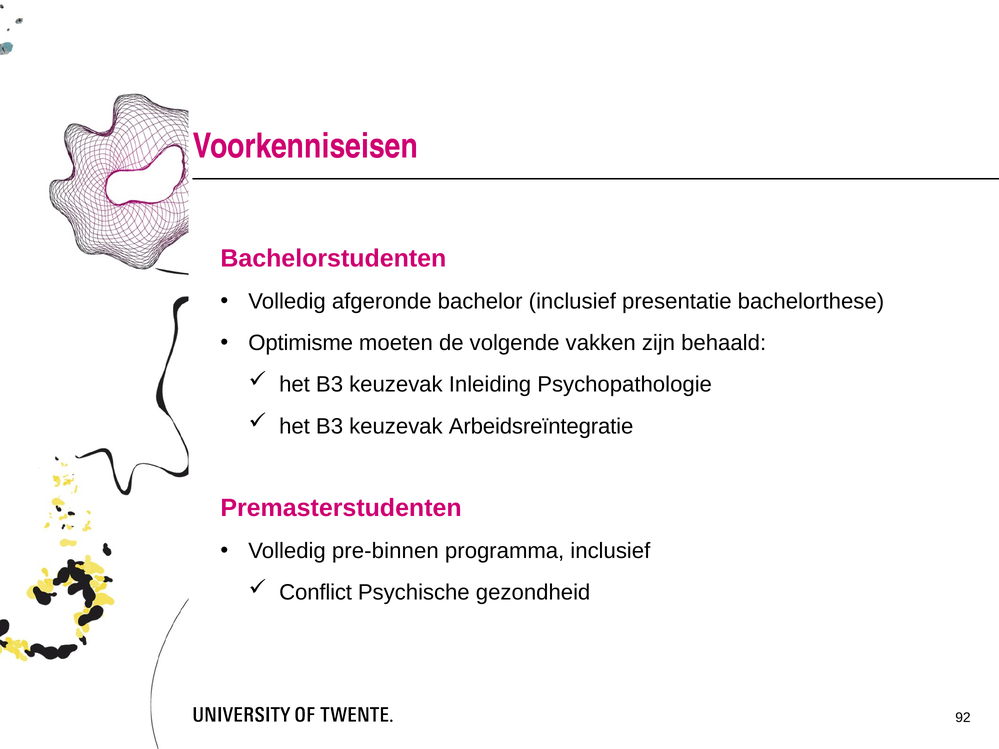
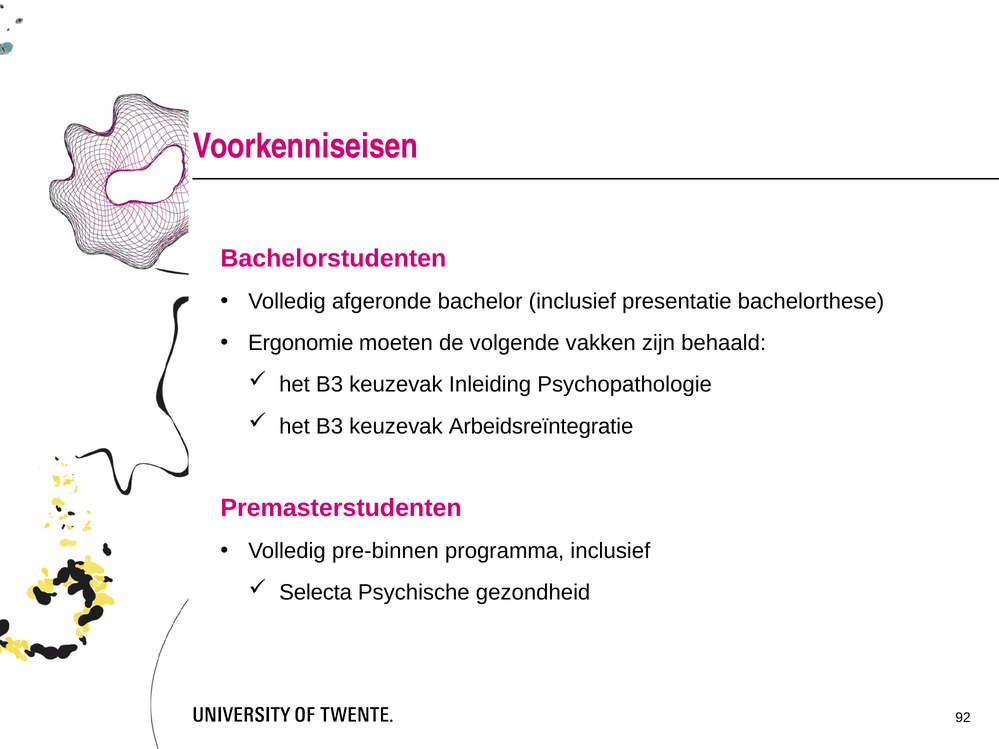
Optimisme: Optimisme -> Ergonomie (301, 343)
Conflict: Conflict -> Selecta (316, 593)
